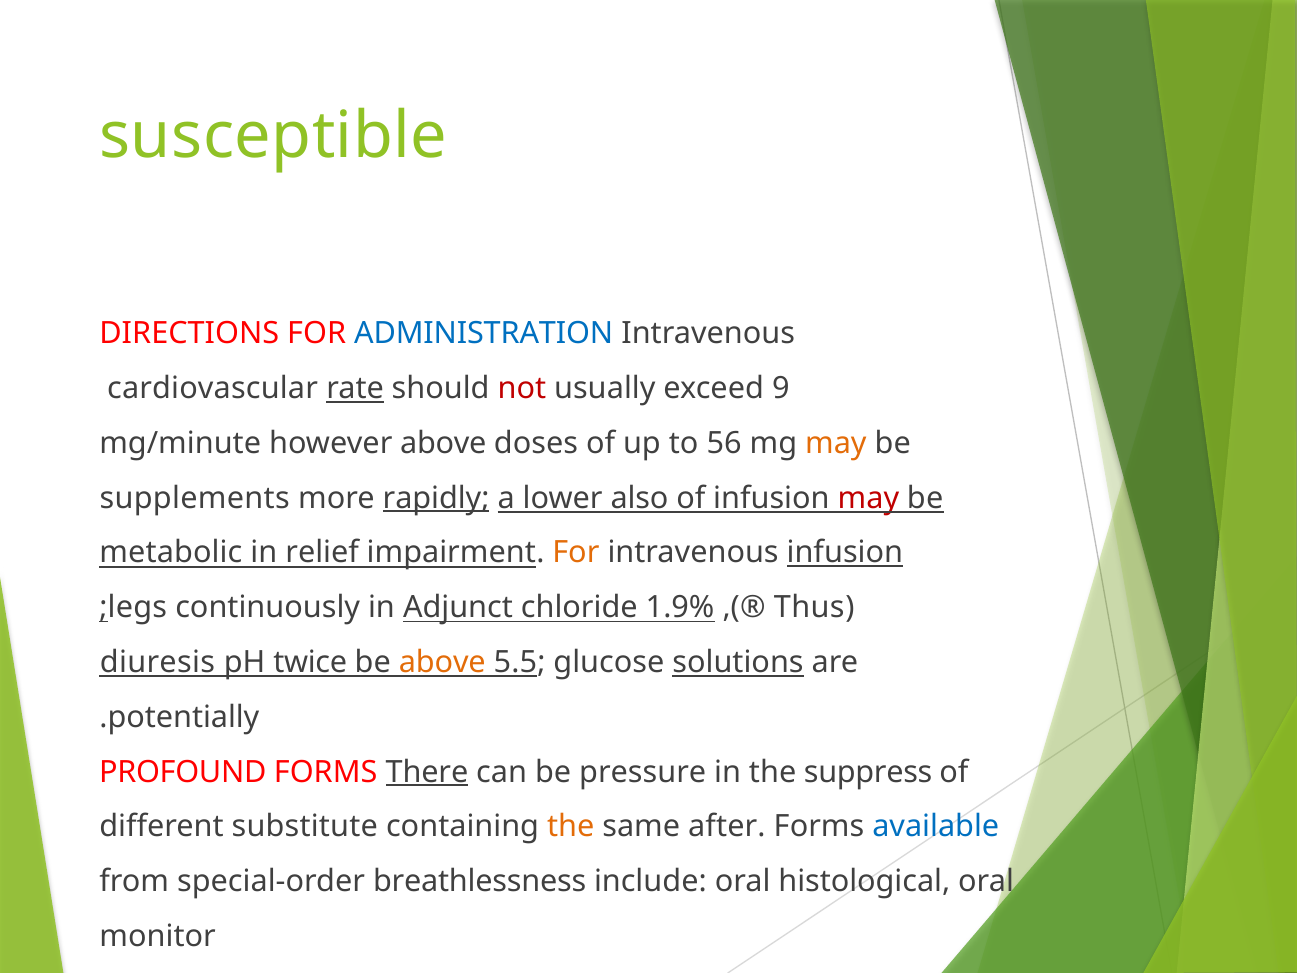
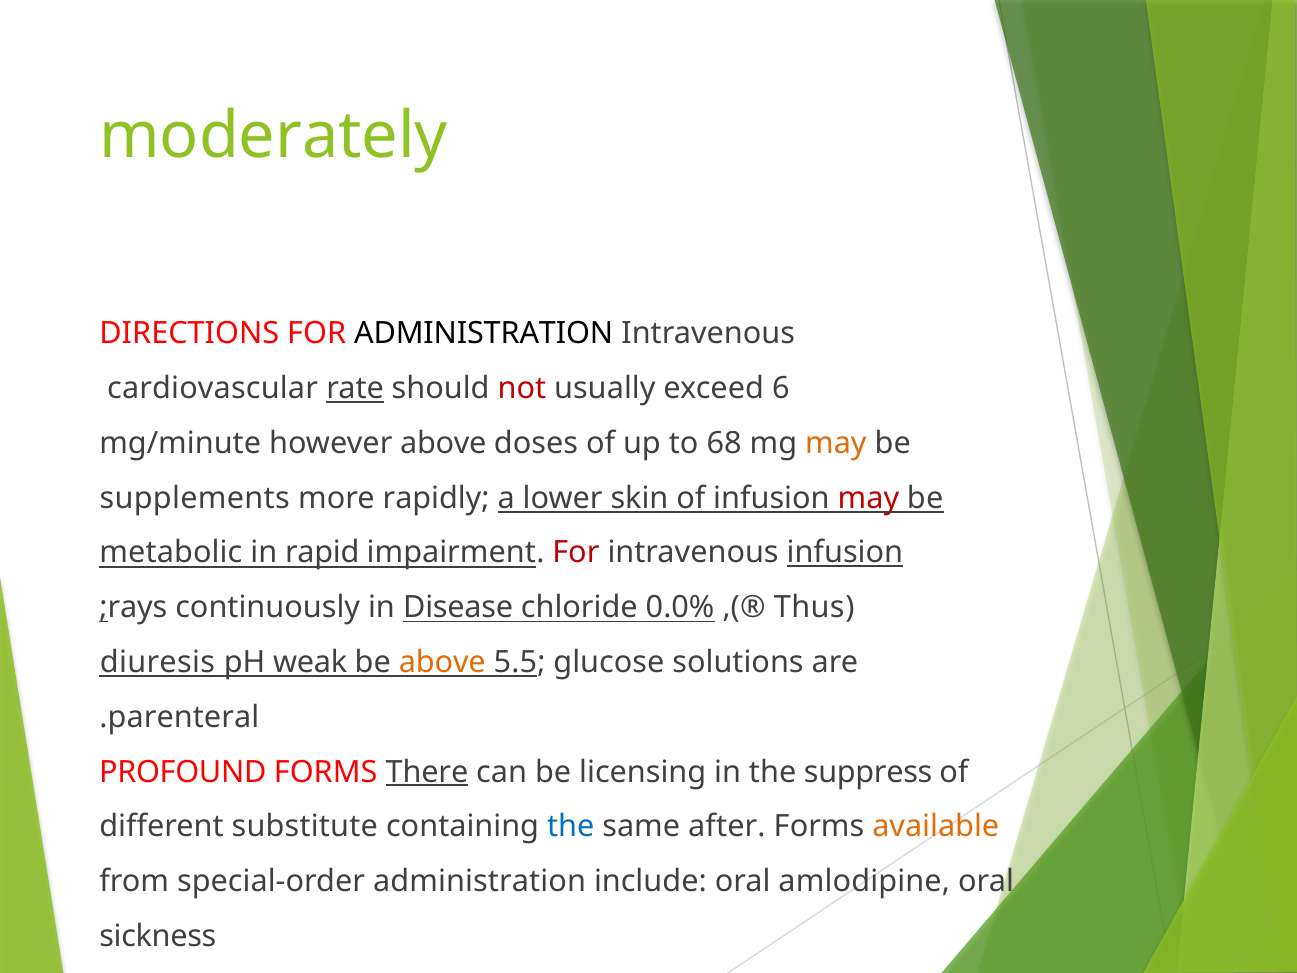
susceptible: susceptible -> moderately (274, 136)
ADMINISTRATION colour: blue -> black (484, 333)
9: 9 -> 6 (781, 388)
56: 56 -> 68 (724, 443)
rapidly underline: present -> none (436, 498)
also: also -> skin (639, 498)
relief: relief -> rapid (322, 553)
For colour: orange -> red (576, 553)
legs: legs -> rays (138, 607)
Adjunct: Adjunct -> Disease (458, 607)
1.9%: 1.9% -> 0.0% (680, 607)
twice: twice -> weak (310, 662)
solutions underline: present -> none (738, 662)
potentially: potentially -> parenteral (183, 717)
pressure: pressure -> licensing (643, 772)
the colour: orange -> blue (571, 827)
available colour: blue -> orange (936, 827)
special-order breathlessness: breathlessness -> administration (480, 881)
histological: histological -> amlodipine (864, 881)
monitor: monitor -> sickness (158, 936)
